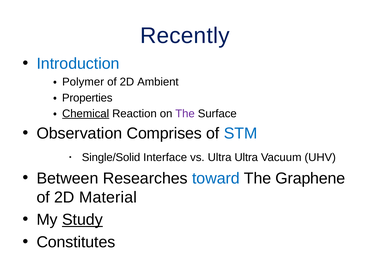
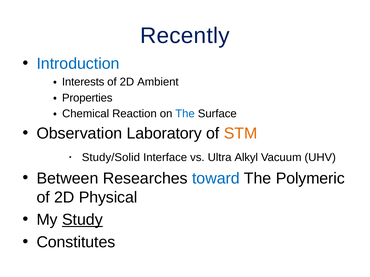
Polymer: Polymer -> Interests (83, 82)
Chemical underline: present -> none (86, 114)
The colour: purple -> blue (185, 114)
Comprises: Comprises -> Laboratory (164, 134)
STM colour: blue -> orange (241, 134)
Single/Solid: Single/Solid -> Study/Solid (111, 158)
Ultra Ultra: Ultra -> Alkyl (246, 158)
Graphene: Graphene -> Polymeric (310, 179)
Material: Material -> Physical (108, 198)
